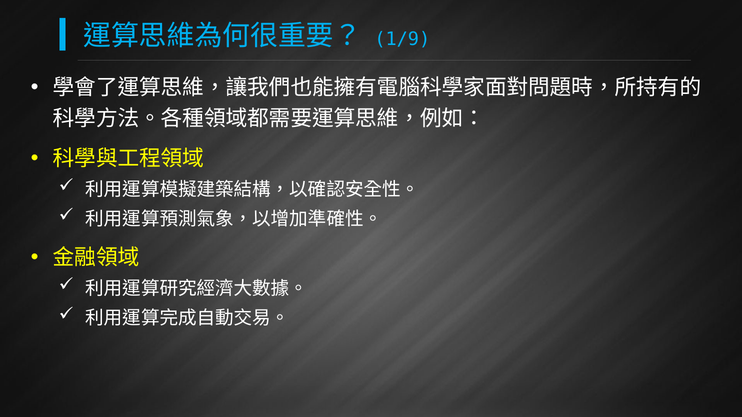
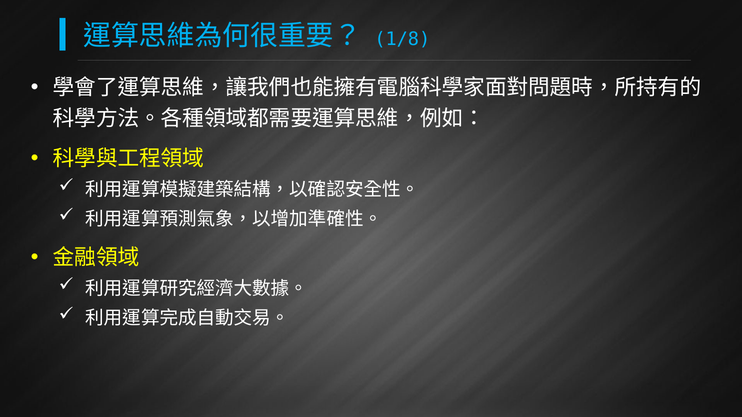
1/9: 1/9 -> 1/8 (402, 39)
